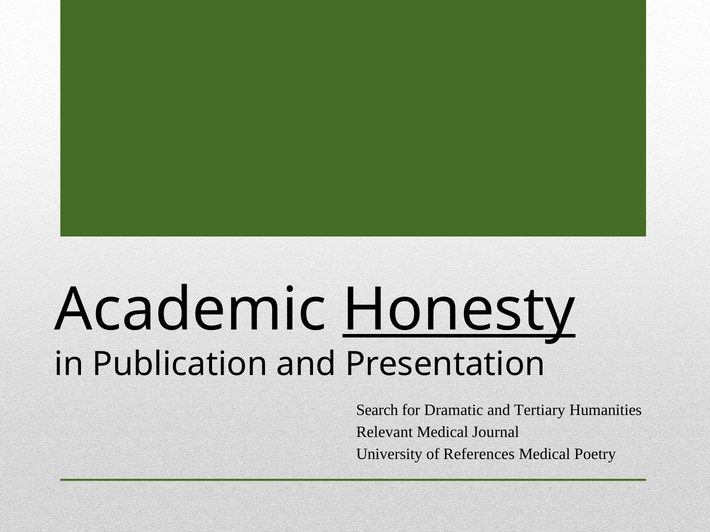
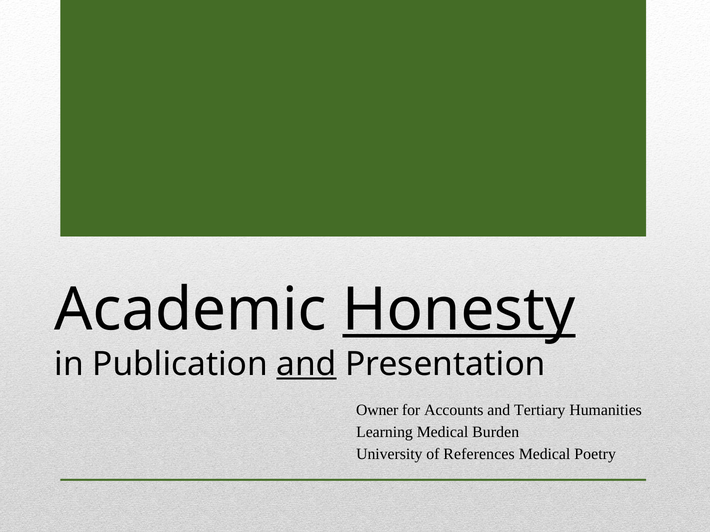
and underline: none -> present (306, 364)
Search: Search -> Owner (377, 411)
Dramatic: Dramatic -> Accounts (454, 411)
Relevant: Relevant -> Learning (385, 433)
Journal: Journal -> Burden (496, 433)
